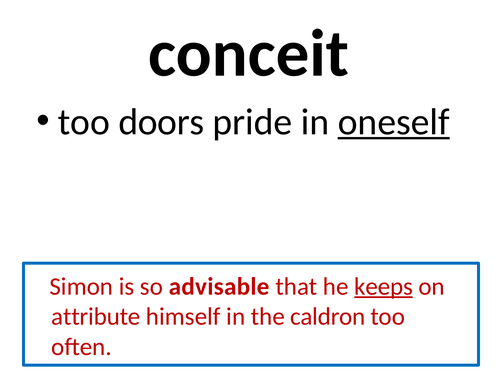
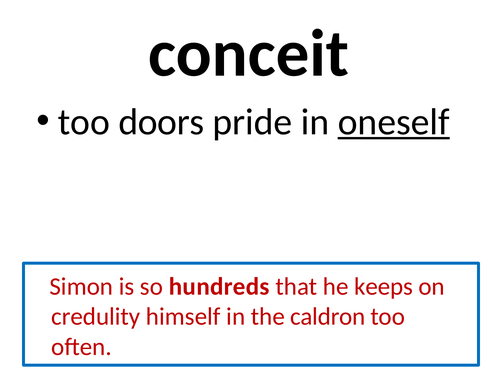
advisable: advisable -> hundreds (219, 286)
keeps underline: present -> none (384, 286)
attribute: attribute -> credulity (96, 316)
